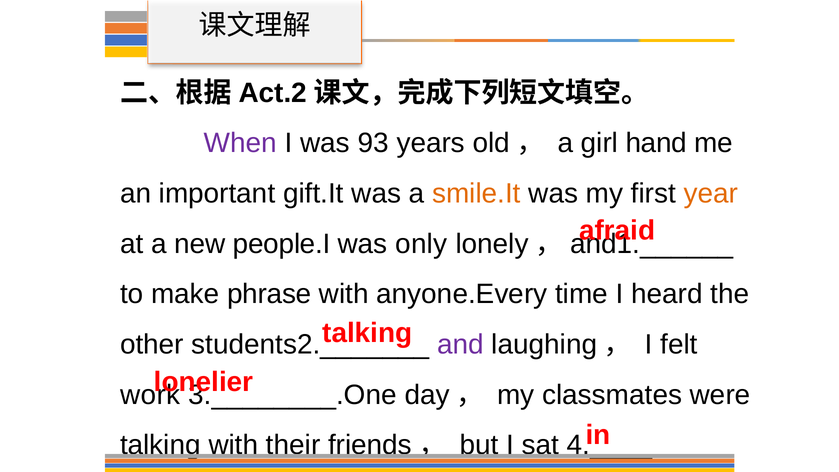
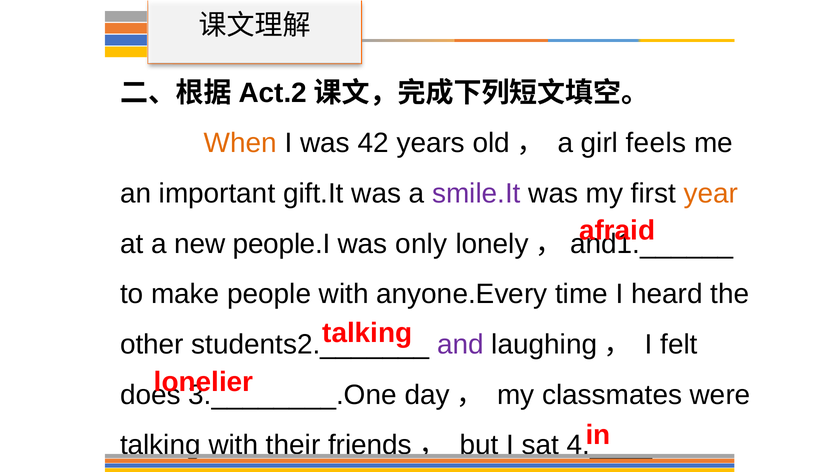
When colour: purple -> orange (240, 143)
93: 93 -> 42 (373, 143)
hand: hand -> feels (656, 143)
smile.It colour: orange -> purple (476, 193)
phrase: phrase -> people (269, 294)
work: work -> does (150, 395)
